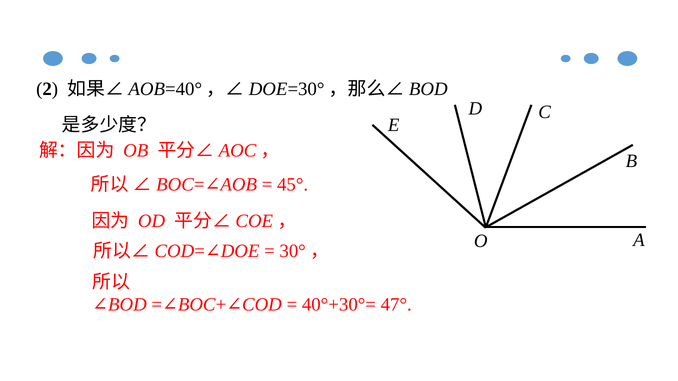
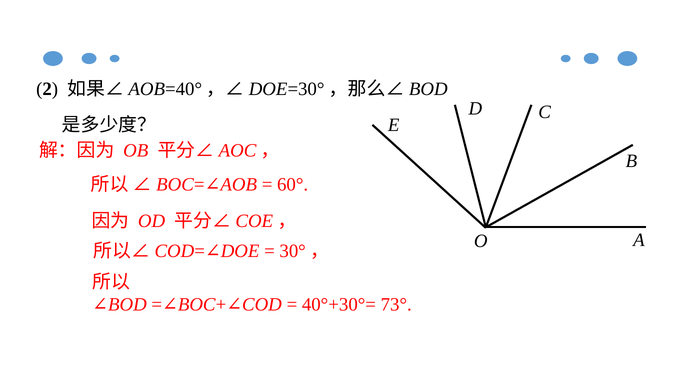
45°: 45° -> 60° (293, 185)
47°: 47° -> 73° (396, 305)
